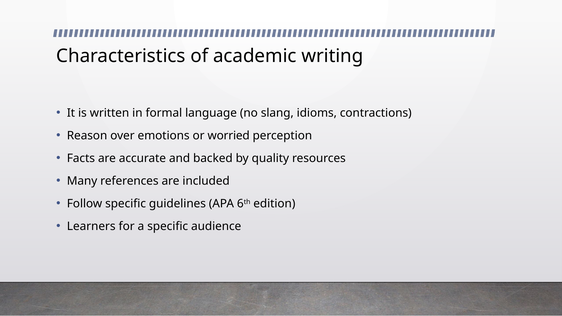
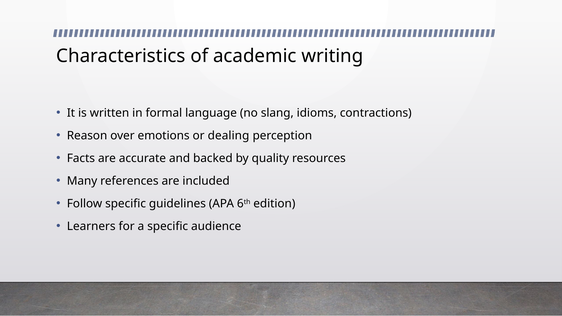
worried: worried -> dealing (229, 136)
